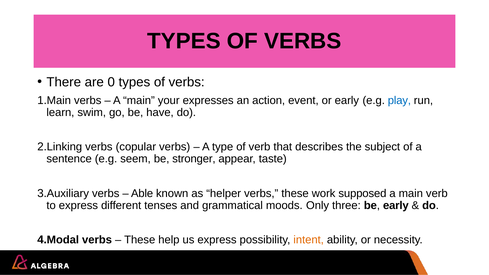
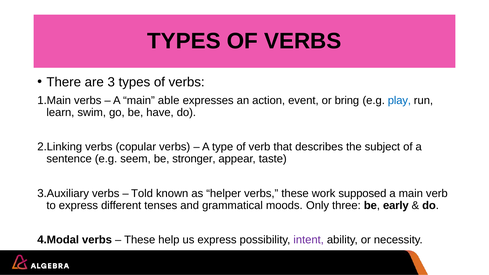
0: 0 -> 3 (111, 82)
your: your -> able (169, 100)
or early: early -> bring (347, 100)
Able: Able -> Told (142, 193)
intent colour: orange -> purple (309, 240)
